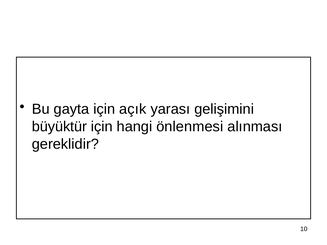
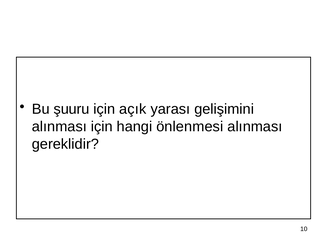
gayta: gayta -> şuuru (72, 109)
büyüktür: büyüktür -> alınması (59, 127)
